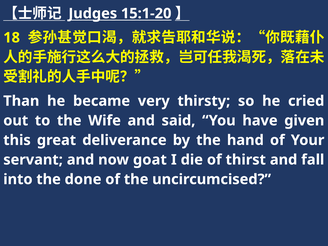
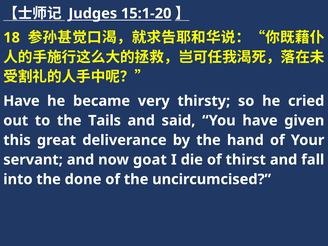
Than: Than -> Have (21, 101)
Wife: Wife -> Tails (105, 121)
